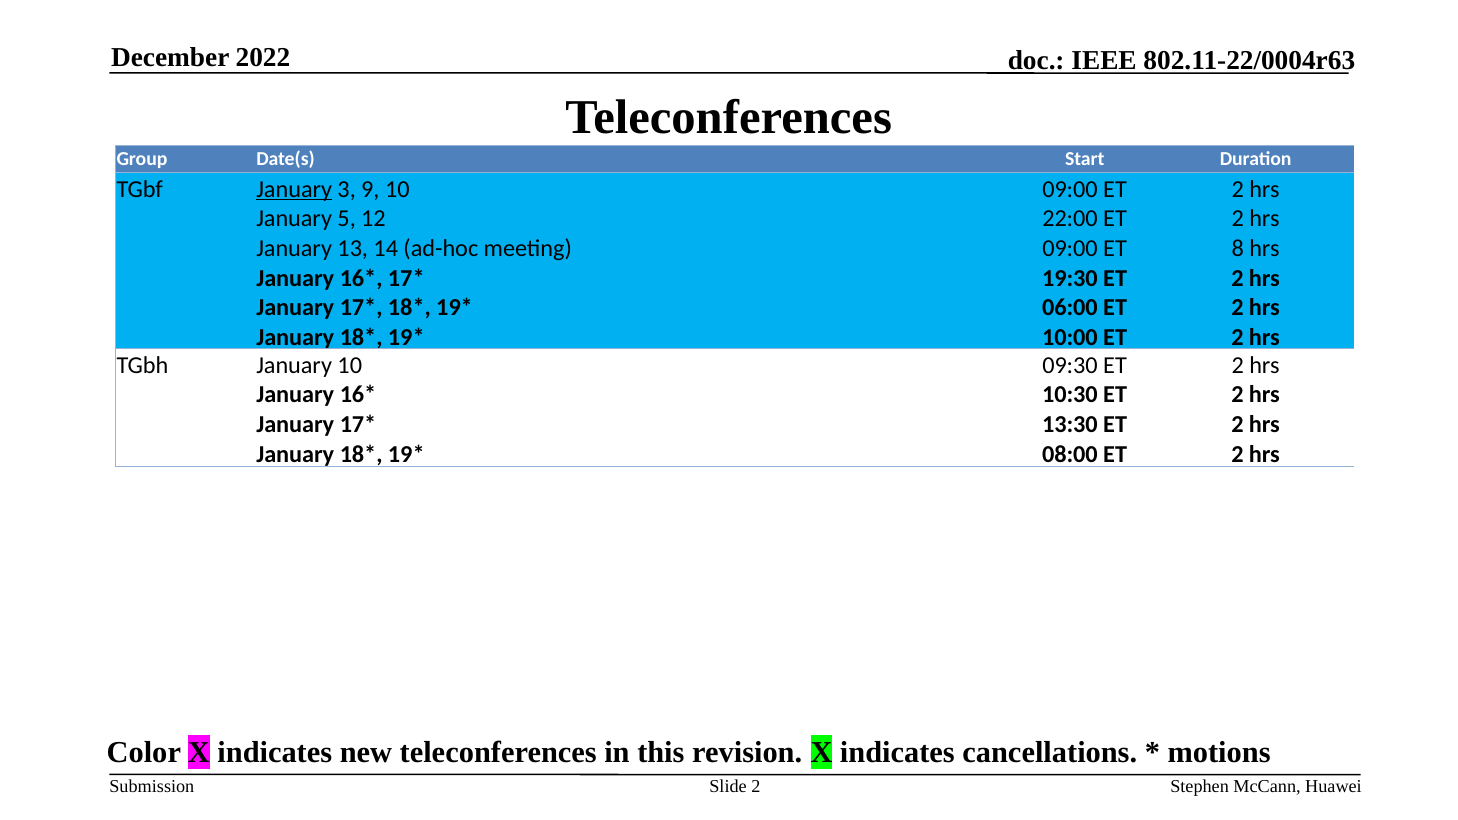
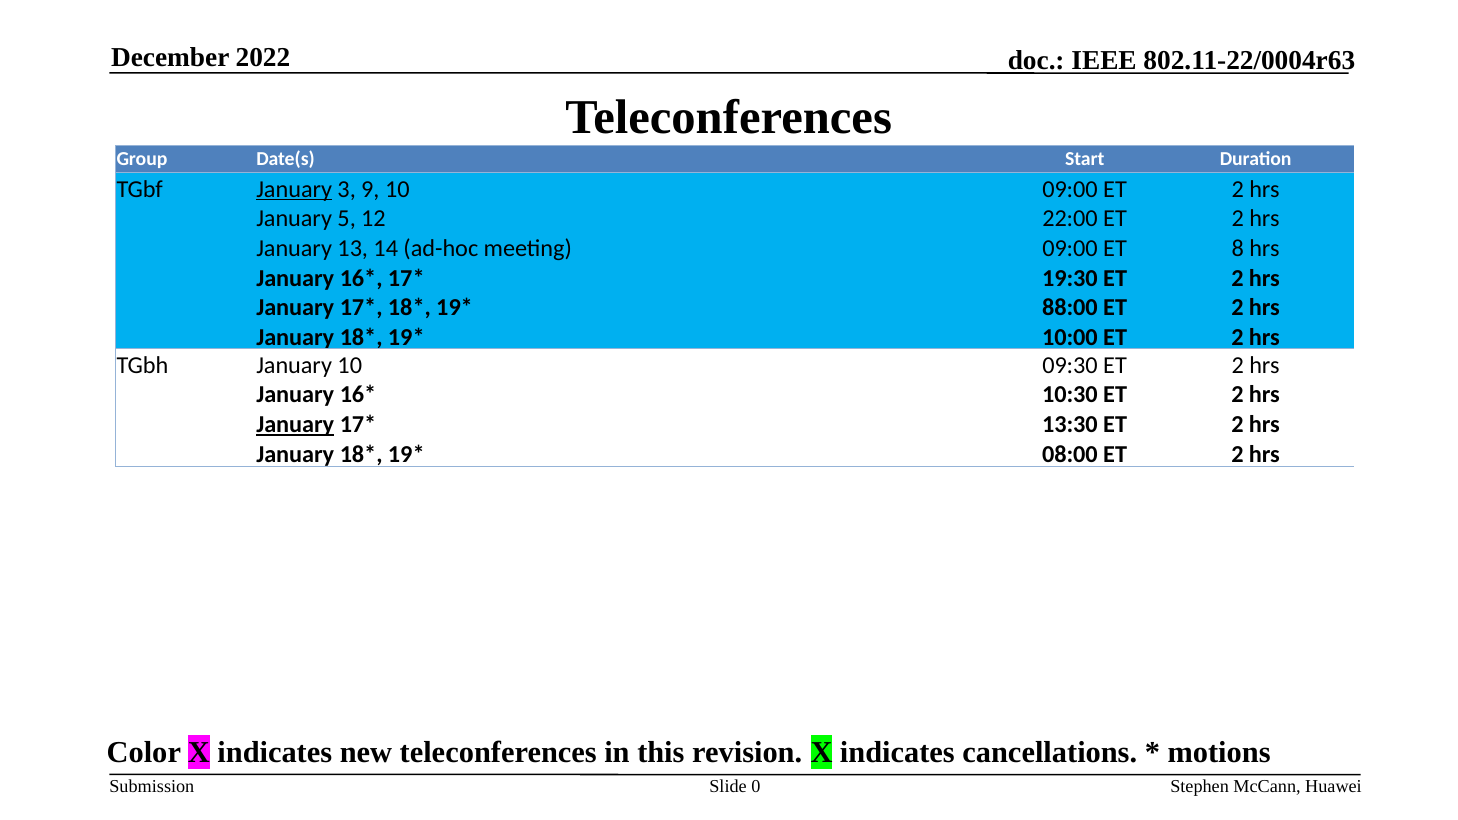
06:00: 06:00 -> 88:00 (1070, 308)
January underline: none -> present (295, 425)
Slide 2: 2 -> 0 (756, 787)
